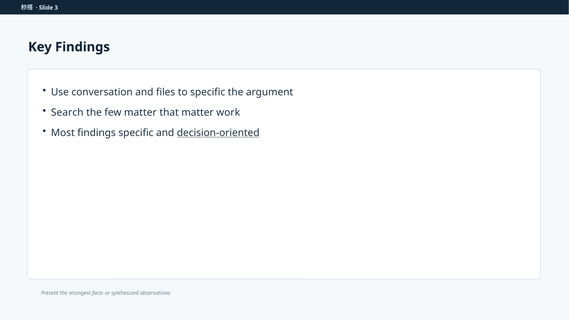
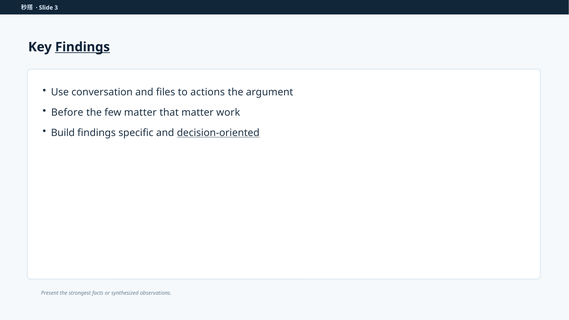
Findings underline: none -> present (82, 47)
to specific: specific -> actions (208, 92)
Search: Search -> Before (67, 112)
Most: Most -> Build (63, 133)
